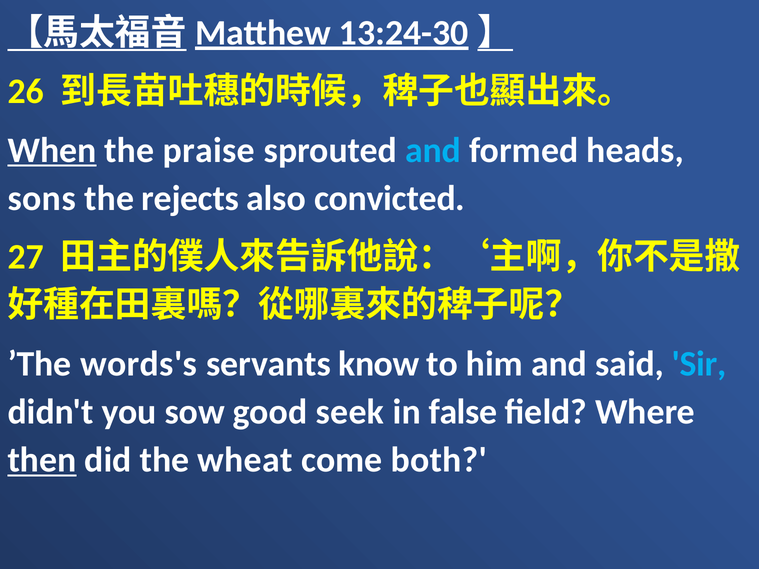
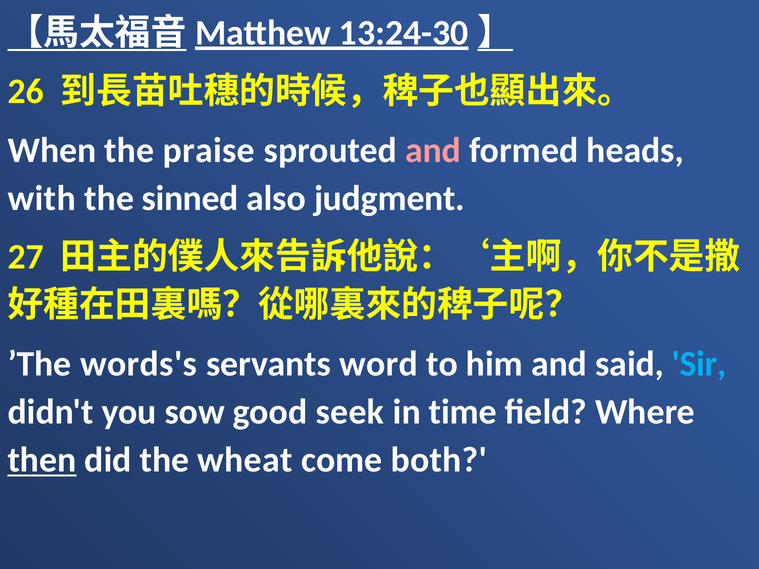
When underline: present -> none (52, 150)
and colour: light blue -> pink (433, 150)
sons: sons -> with (42, 198)
rejects: rejects -> sinned (190, 198)
convicted: convicted -> judgment (390, 198)
know: know -> word (378, 364)
false: false -> time (463, 412)
